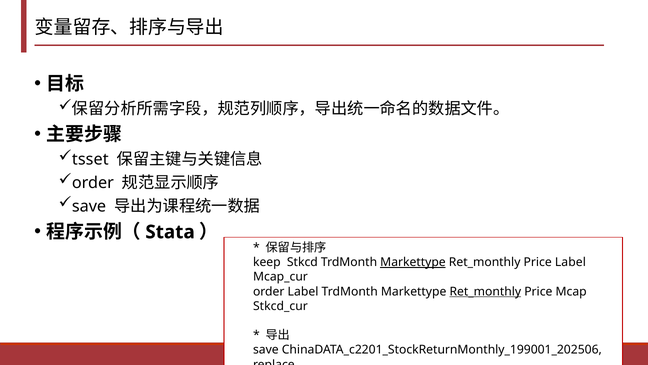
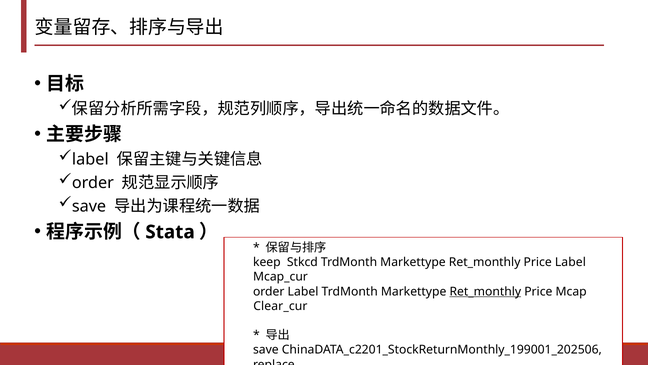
tsset: tsset -> label (90, 159)
Markettype underline: present -> none (413, 262)
Stkcd_cur: Stkcd_cur -> Clear_cur (280, 306)
